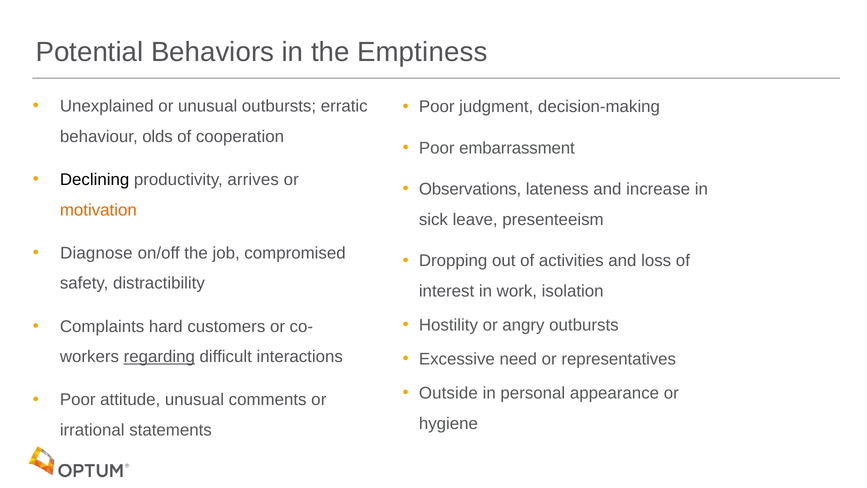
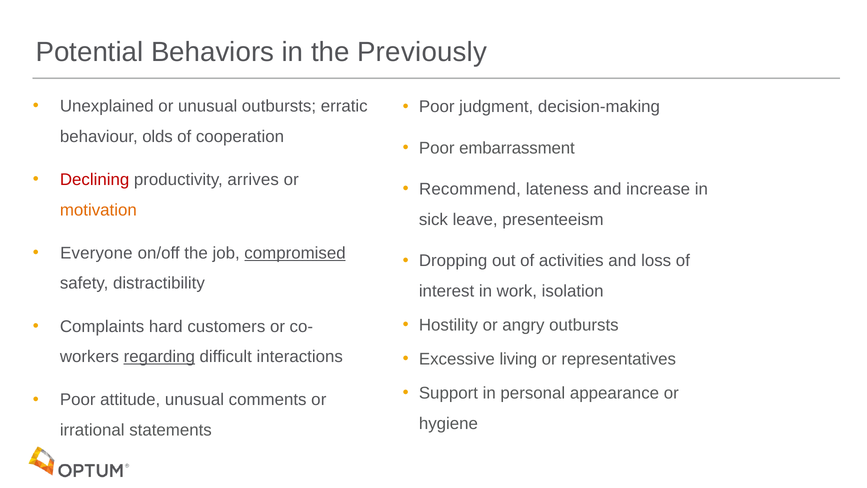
Emptiness: Emptiness -> Previously (422, 52)
Declining colour: black -> red (95, 180)
Observations: Observations -> Recommend (470, 189)
Diagnose: Diagnose -> Everyone (96, 253)
compromised underline: none -> present (295, 253)
need: need -> living (518, 359)
Outside: Outside -> Support (448, 393)
